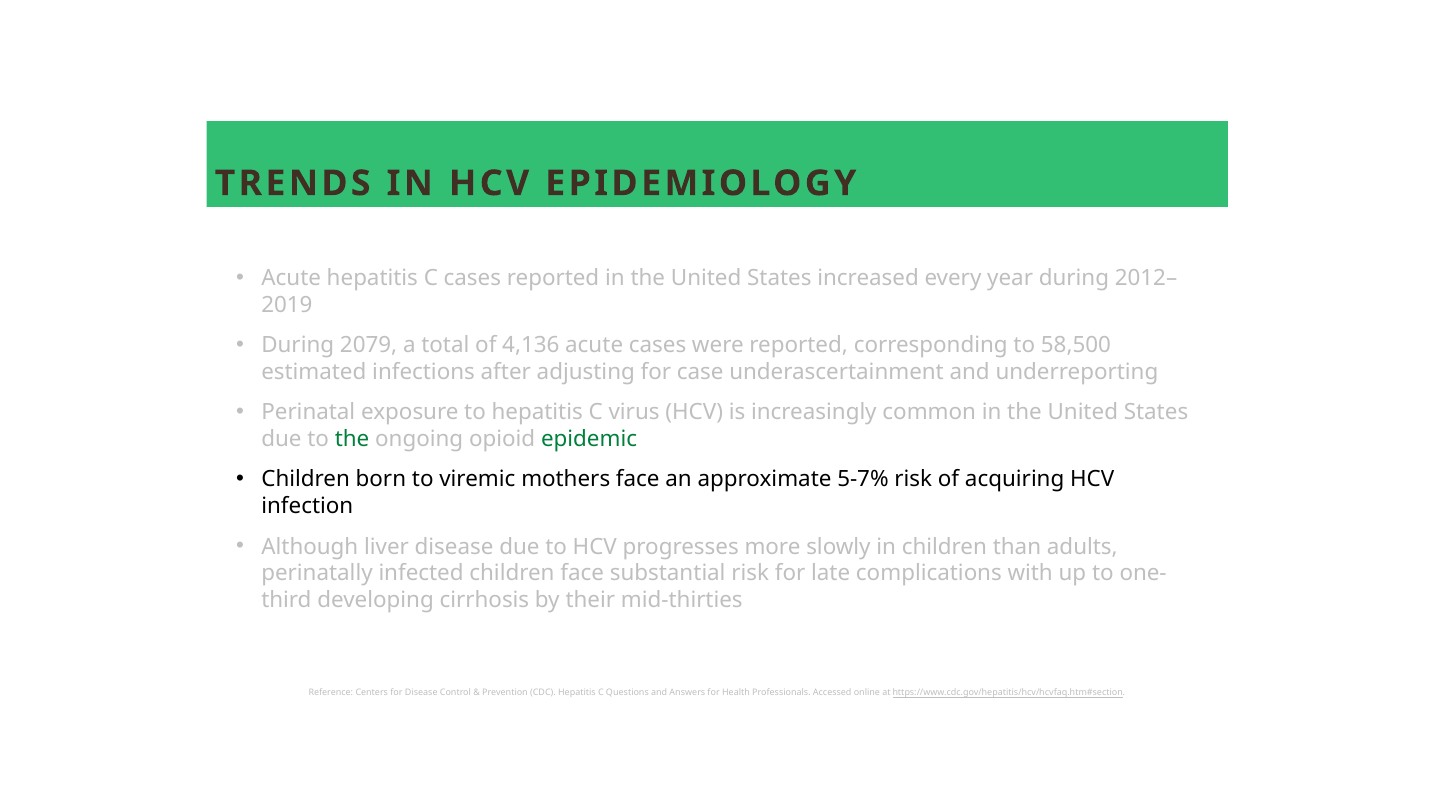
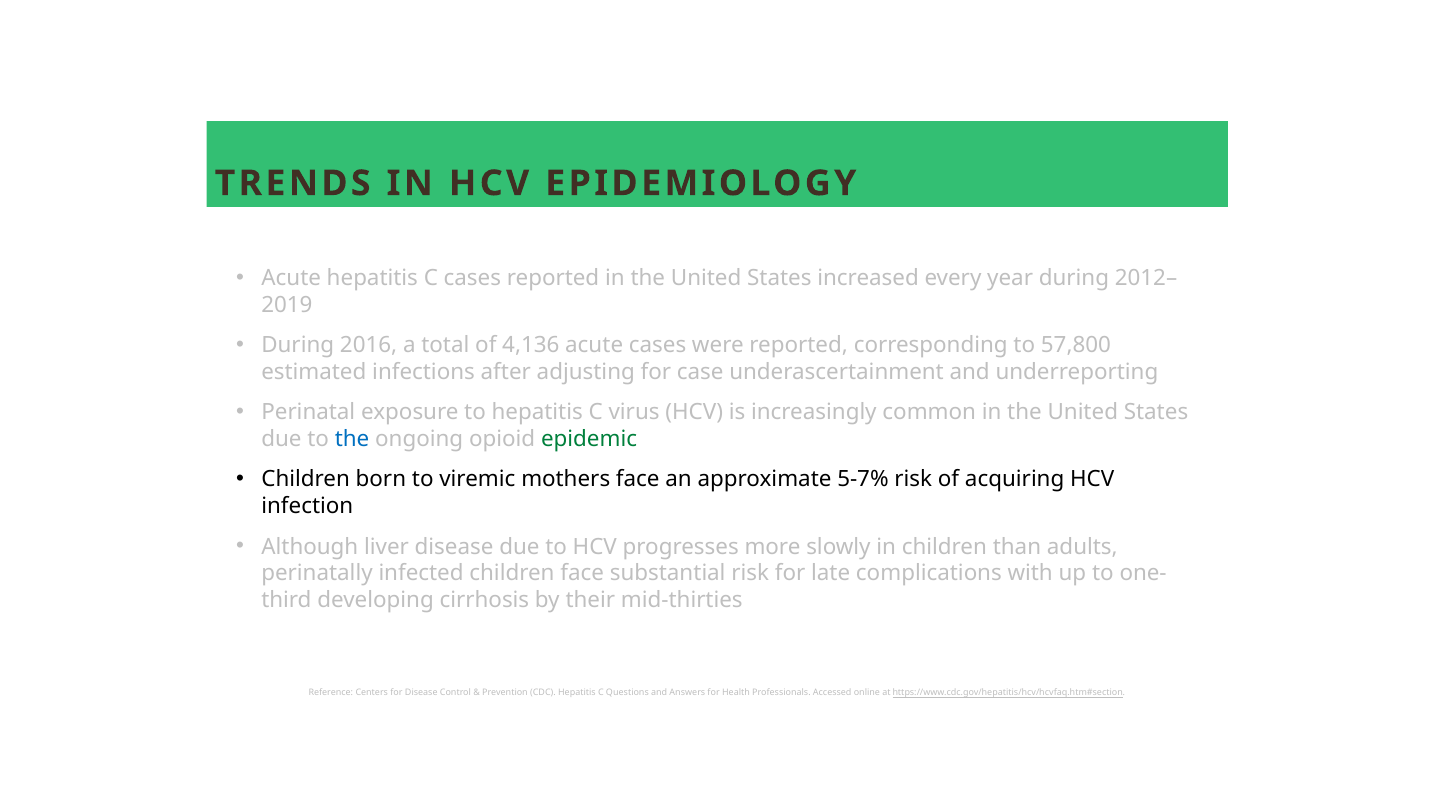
2079: 2079 -> 2016 (369, 345)
58,500: 58,500 -> 57,800 (1076, 345)
the colour: green -> blue (352, 440)
